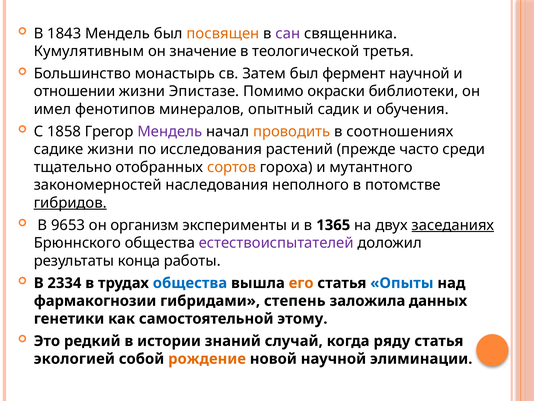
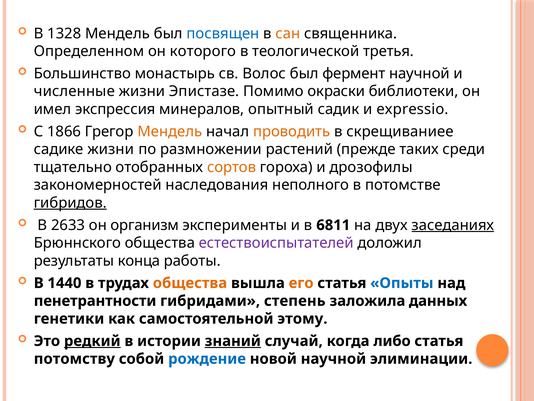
1843: 1843 -> 1328 (64, 33)
посвящен colour: orange -> blue (223, 33)
сан colour: purple -> orange (288, 33)
Кумулятивным: Кумулятивным -> Определенном (89, 51)
значение: значение -> которого (203, 51)
Затем: Затем -> Волос (264, 73)
отношении: отношении -> численные (74, 91)
фенотипов: фенотипов -> экспрессия (115, 109)
обучения: обучения -> expressio (412, 109)
1858: 1858 -> 1866 (64, 131)
Мендель colour: purple -> orange (170, 131)
соотношениях: соотношениях -> скрещиваниее (400, 131)
исследования: исследования -> размножении (211, 149)
часто: часто -> таких (419, 149)
мутантного: мутантного -> дрозофилы (371, 167)
9653: 9653 -> 2633 (68, 225)
1365: 1365 -> 6811 (333, 225)
2334: 2334 -> 1440 (64, 283)
общества colour: blue -> orange (190, 283)
фармакогнозии: фармакогнозии -> пенетрантности (95, 301)
редкий underline: none -> present (92, 341)
знаний underline: none -> present (233, 341)
ряду: ряду -> либо (392, 341)
экологией: экологией -> потомству (74, 358)
рождение colour: orange -> blue (207, 358)
